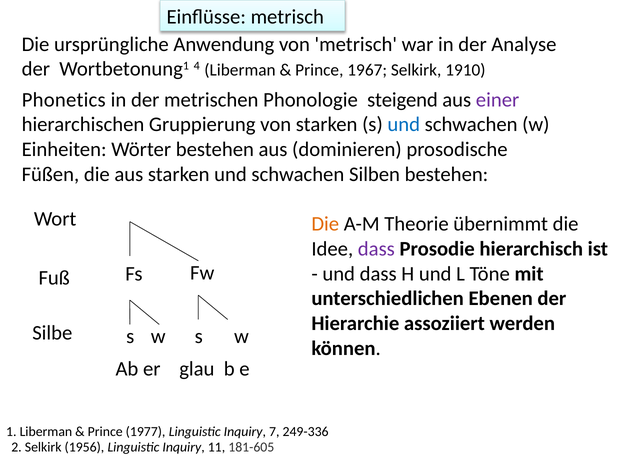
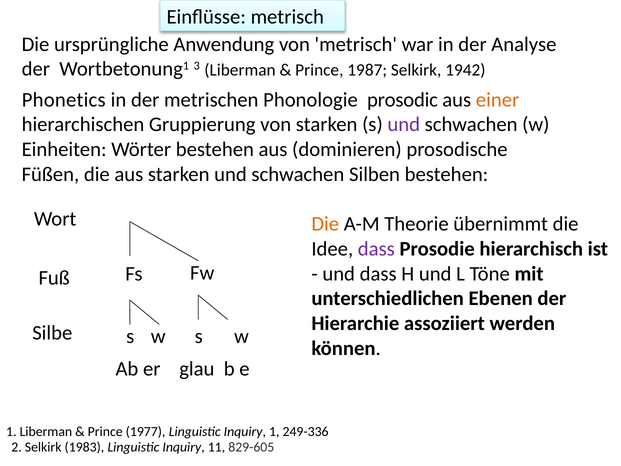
4: 4 -> 3 (197, 66)
1967: 1967 -> 1987 (367, 70)
1910: 1910 -> 1942 (465, 70)
steigend: steigend -> prosodic (403, 100)
einer colour: purple -> orange (498, 100)
und colour: blue -> purple (404, 125)
Inquiry 7: 7 -> 1 (274, 431)
1956: 1956 -> 1983 (84, 447)
181-605: 181-605 -> 829-605 (251, 447)
